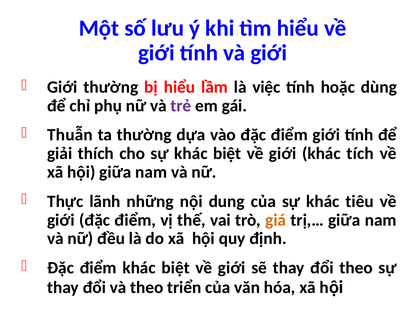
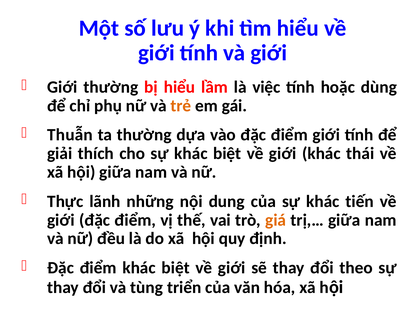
trẻ colour: purple -> orange (181, 106)
tích: tích -> thái (360, 154)
tiêu: tiêu -> tiến (360, 201)
và theo: theo -> tùng (147, 288)
